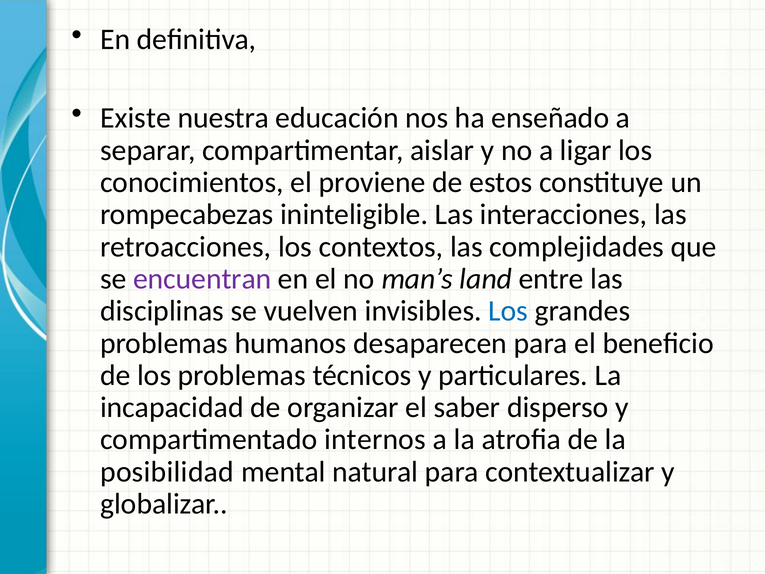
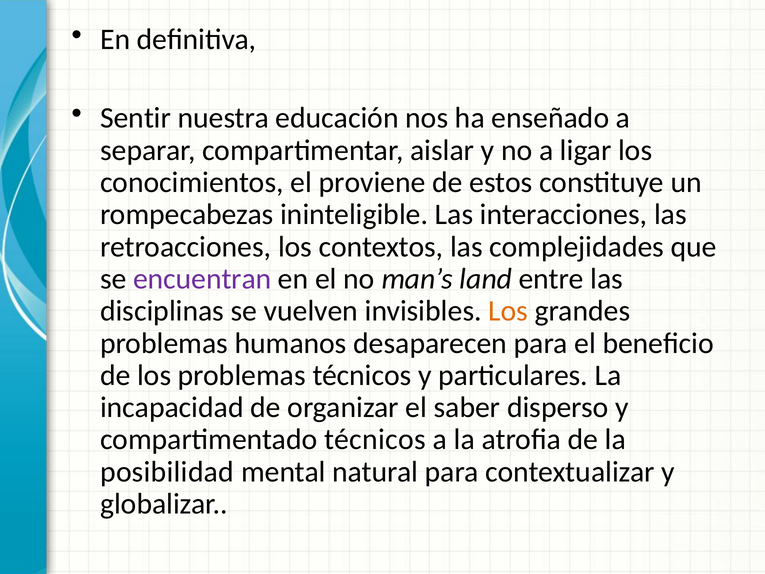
Existe: Existe -> Sentir (136, 118)
Los colour: blue -> orange (508, 311)
compartimentado internos: internos -> técnicos (375, 439)
